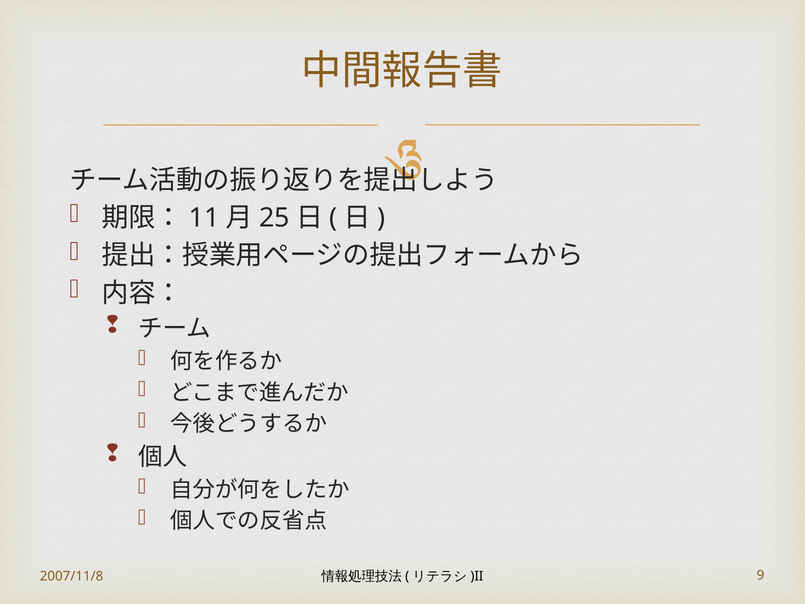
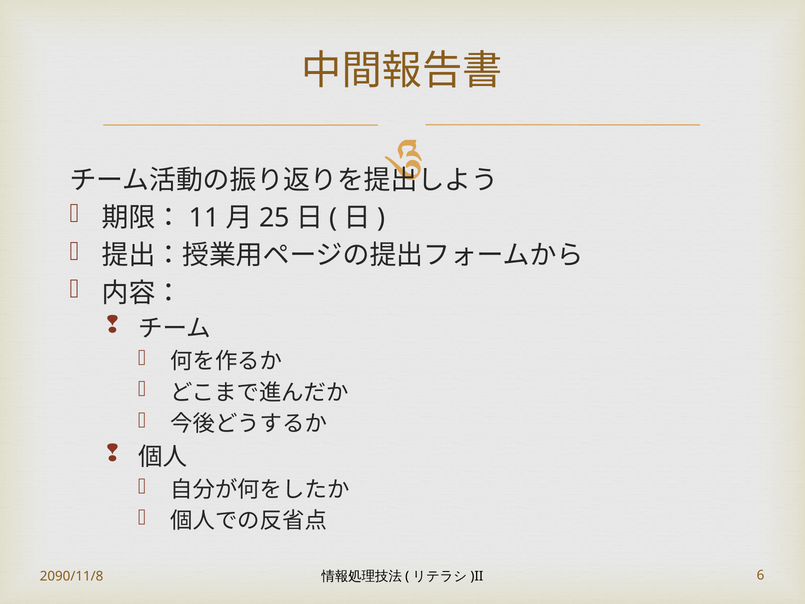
2007/11/8: 2007/11/8 -> 2090/11/8 (72, 576)
9: 9 -> 6 (760, 575)
